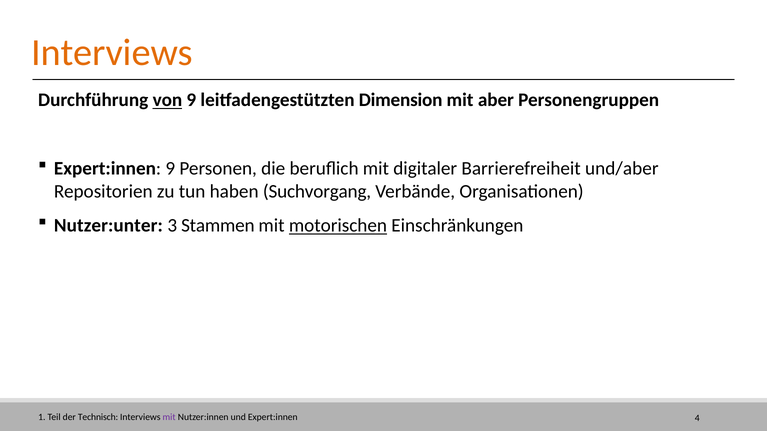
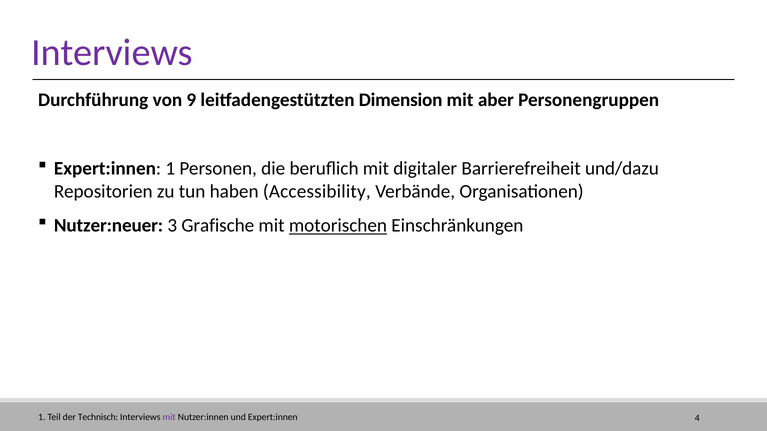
Interviews colour: orange -> purple (112, 53)
von underline: present -> none (167, 100)
Expert:innen 9: 9 -> 1 (170, 169)
und/aber: und/aber -> und/dazu (622, 169)
Suchvorgang: Suchvorgang -> Accessibility (317, 192)
Nutzer:unter: Nutzer:unter -> Nutzer:neuer (109, 226)
Stammen: Stammen -> Grafische (218, 226)
